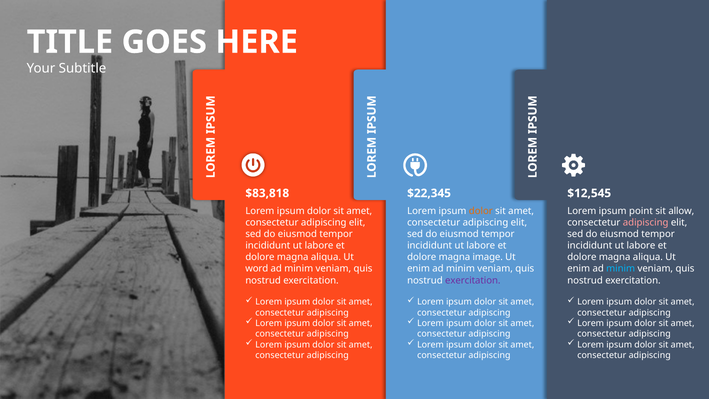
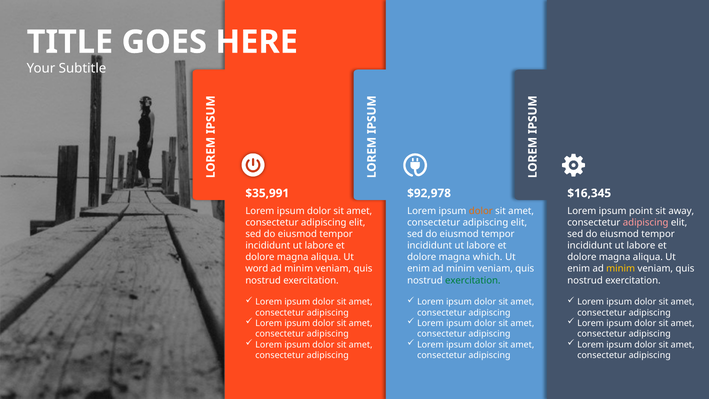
$83,818: $83,818 -> $35,991 (267, 193)
$22,345: $22,345 -> $92,978 (429, 193)
$12,545: $12,545 -> $16,345 (589, 193)
allow: allow -> away (681, 211)
image: image -> which (488, 257)
minim colour: light blue -> yellow (621, 269)
exercitation colour: purple -> green (473, 280)
